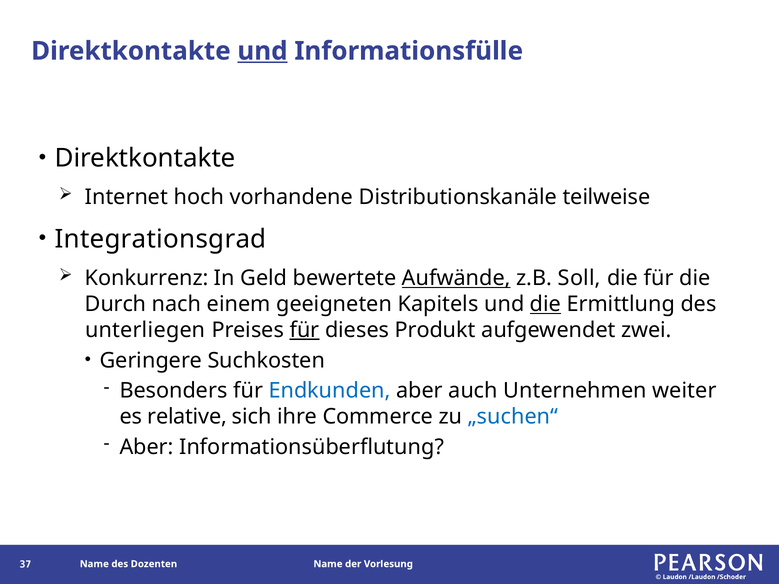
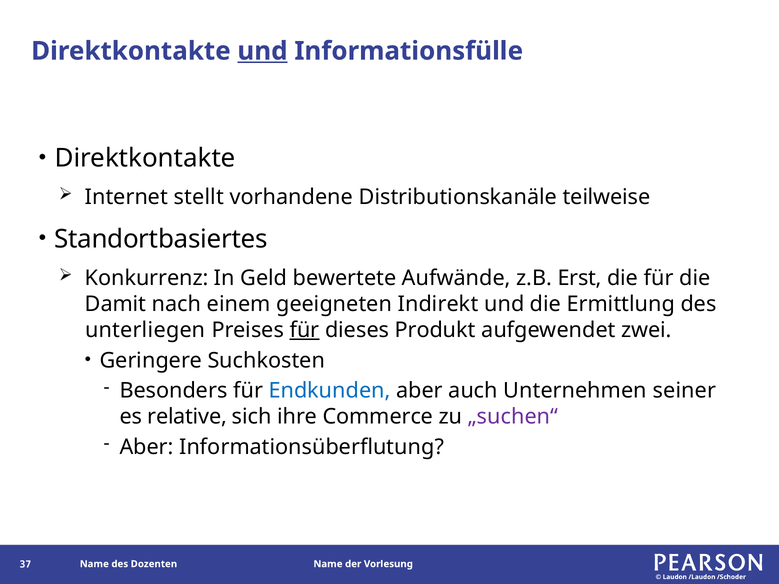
hoch: hoch -> stellt (199, 197)
Integrationsgrad: Integrationsgrad -> Standortbasiertes (161, 239)
Aufwände underline: present -> none (456, 278)
Soll: Soll -> Erst (580, 278)
Durch: Durch -> Damit (116, 304)
Kapitels: Kapitels -> Indirekt (438, 304)
die underline: present -> none (546, 304)
weiter: weiter -> seiner (684, 391)
„suchen“ colour: blue -> purple (513, 417)
